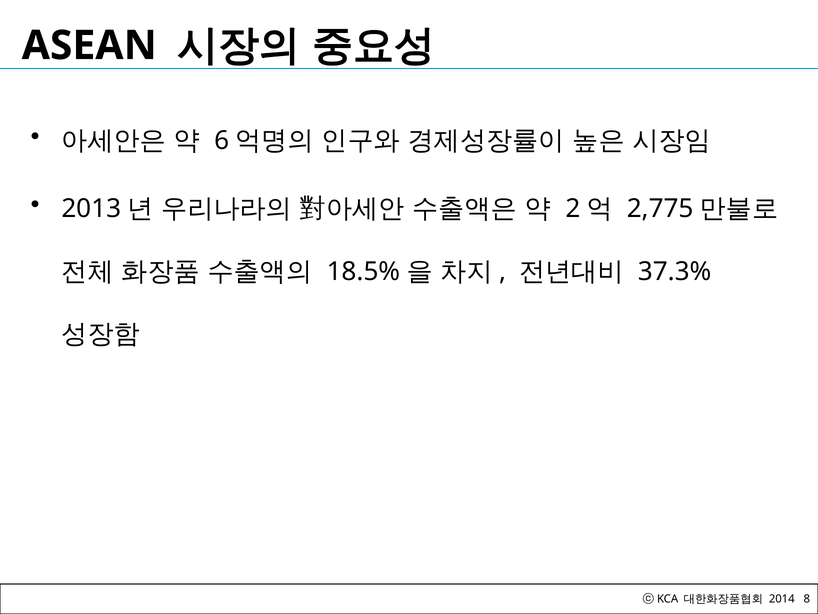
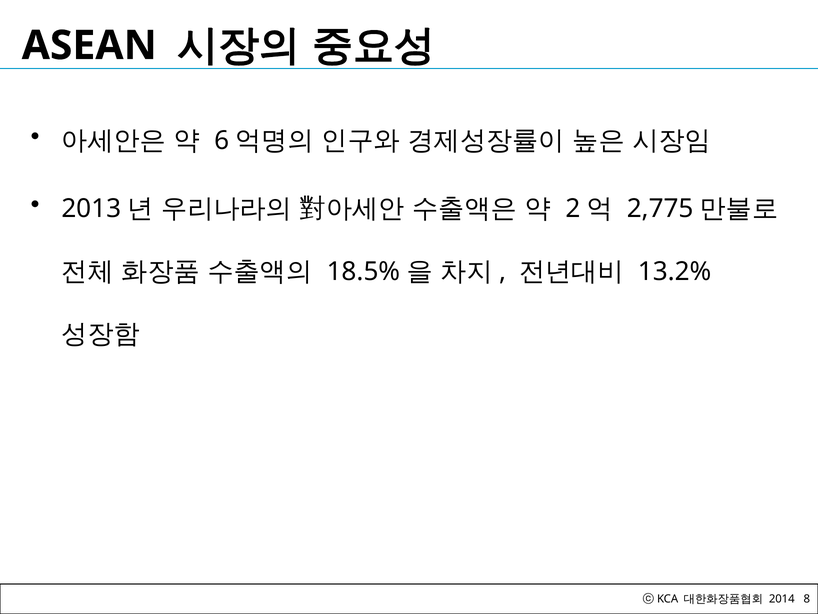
37.3%: 37.3% -> 13.2% (675, 271)
